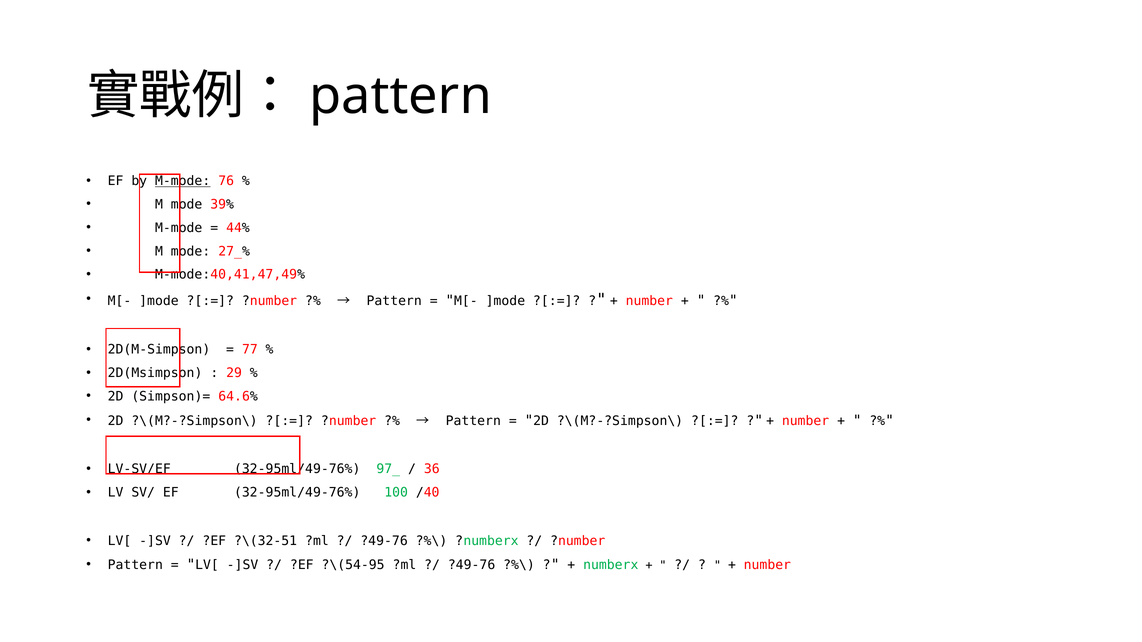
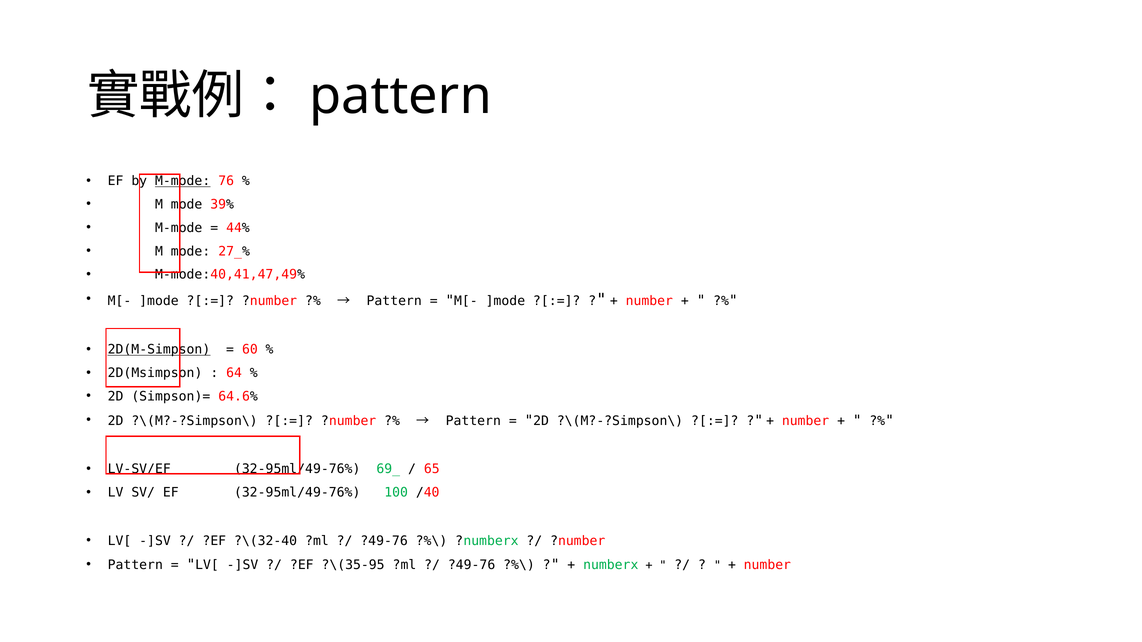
2D(M-Simpson underline: none -> present (159, 350)
77: 77 -> 60 (250, 350)
29: 29 -> 64 (234, 373)
97_: 97_ -> 69_ (388, 469)
36: 36 -> 65 (432, 469)
?\(32-51: ?\(32-51 -> ?\(32-40 (266, 541)
?\(54-95: ?\(54-95 -> ?\(35-95 (353, 565)
